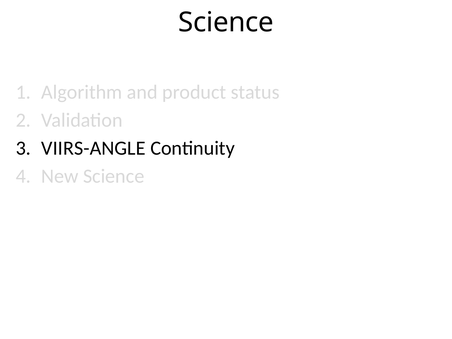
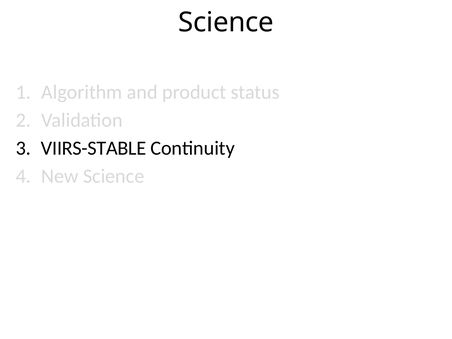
VIIRS-ANGLE: VIIRS-ANGLE -> VIIRS-STABLE (94, 148)
